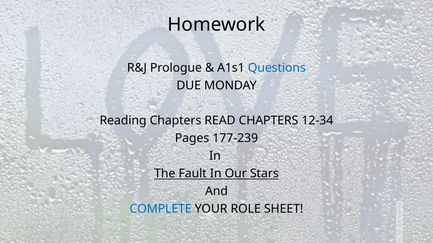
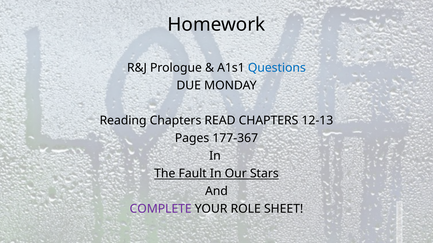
12-34: 12-34 -> 12-13 (317, 121)
177-239: 177-239 -> 177-367 (235, 139)
COMPLETE colour: blue -> purple (161, 209)
